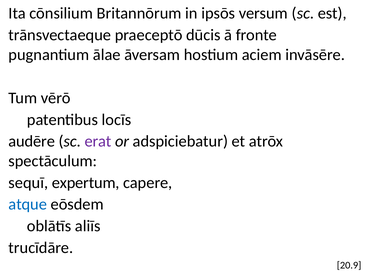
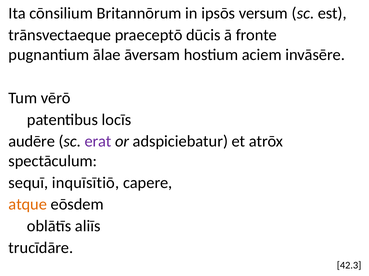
expertum: expertum -> inquīsītiō (86, 183)
atque colour: blue -> orange (28, 205)
20.9: 20.9 -> 42.3 (349, 266)
